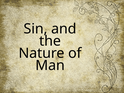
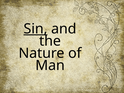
Sin underline: none -> present (36, 29)
